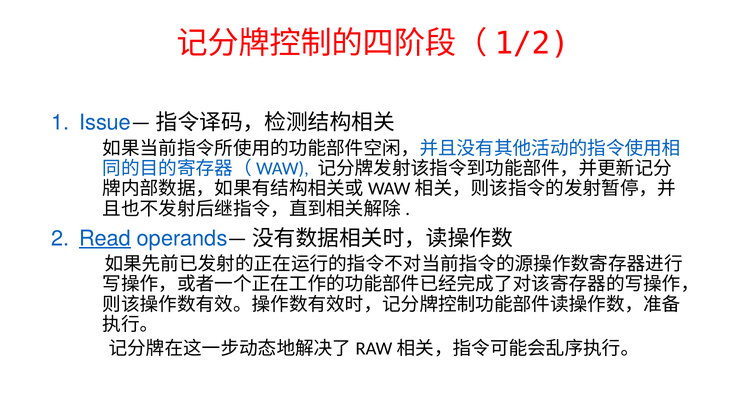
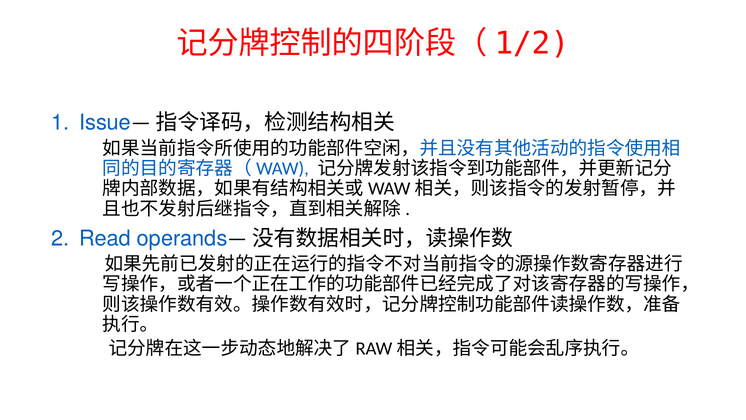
Read underline: present -> none (105, 238)
